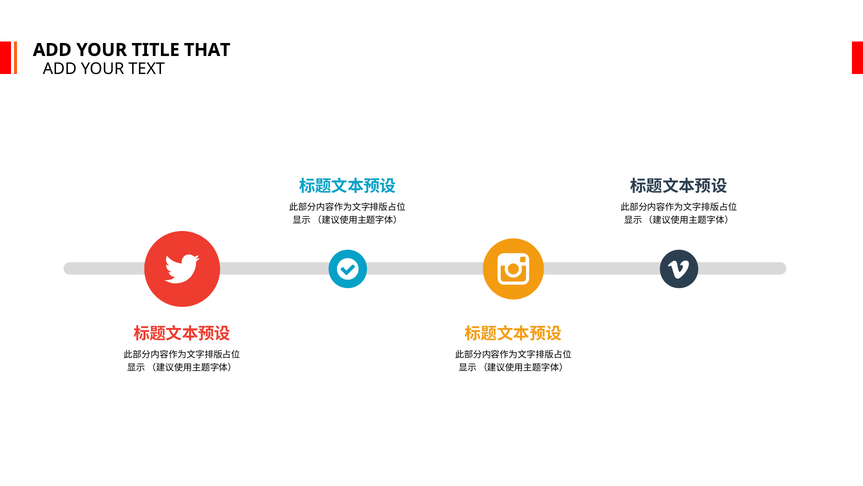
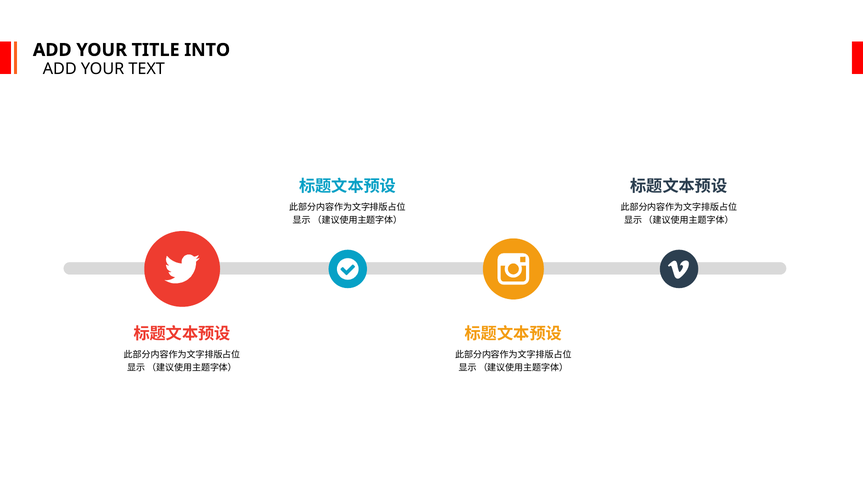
THAT: THAT -> INTO (207, 50)
